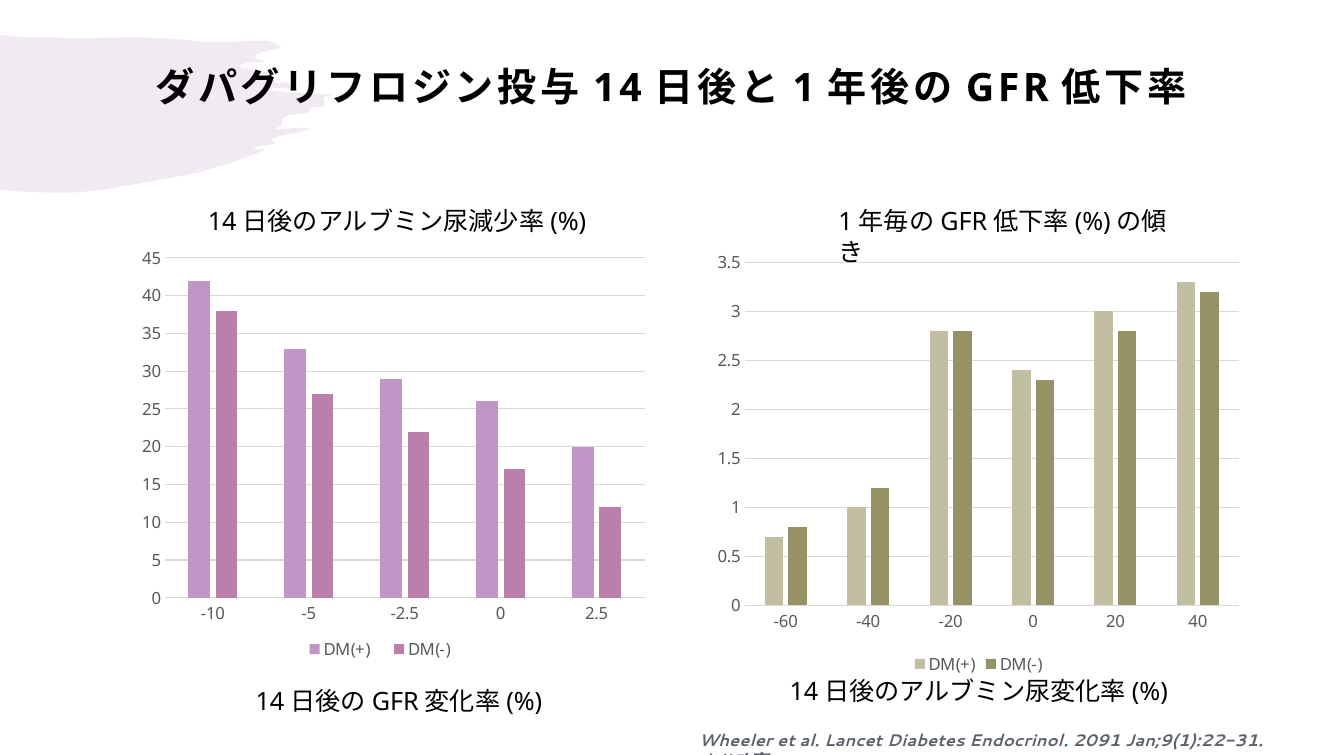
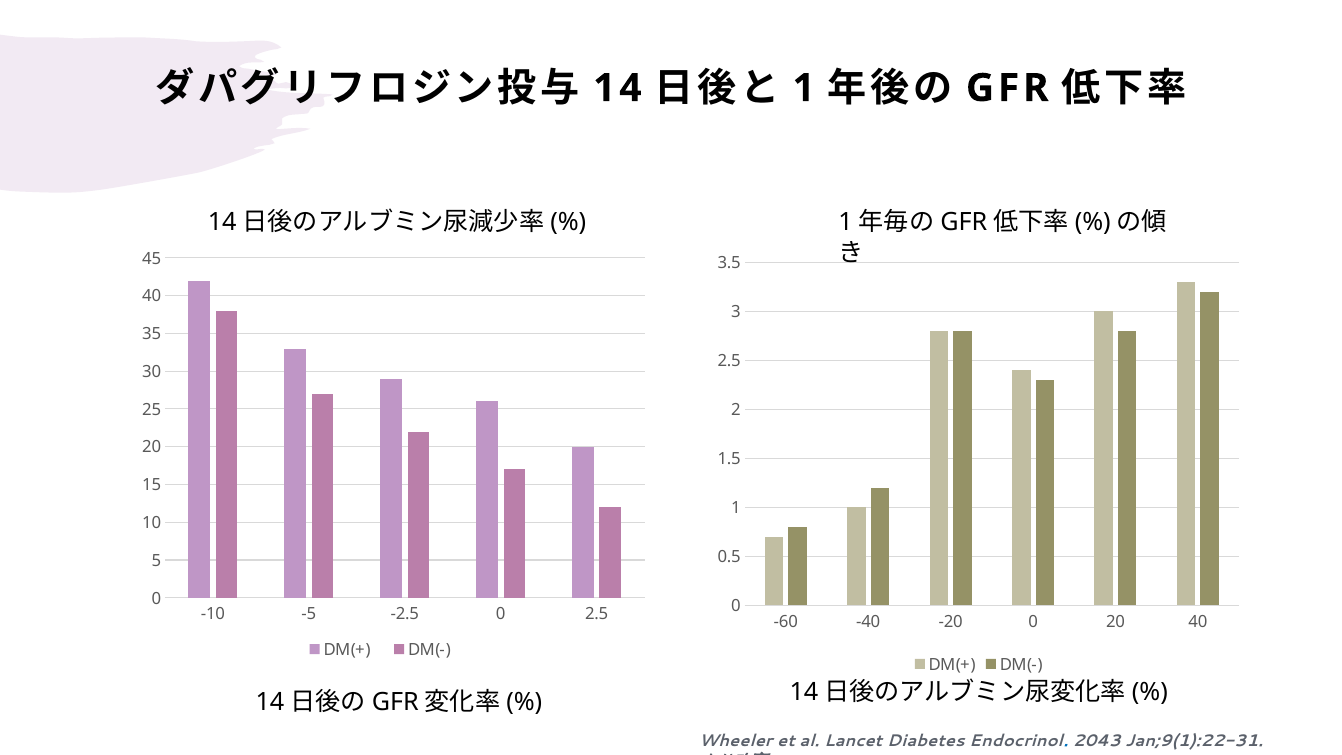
2091: 2091 -> 2043 (1097, 741)
